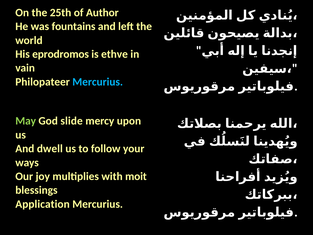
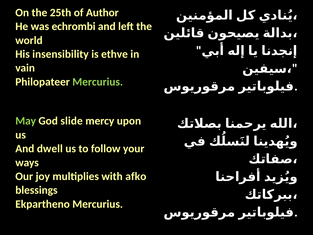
fountains: fountains -> echrombi (74, 26)
eprodromos: eprodromos -> insensibility (60, 54)
Mercurius colour: light blue -> light green (98, 82)
moit: moit -> afko (136, 176)
Application: Application -> Ekpartheno (43, 204)
